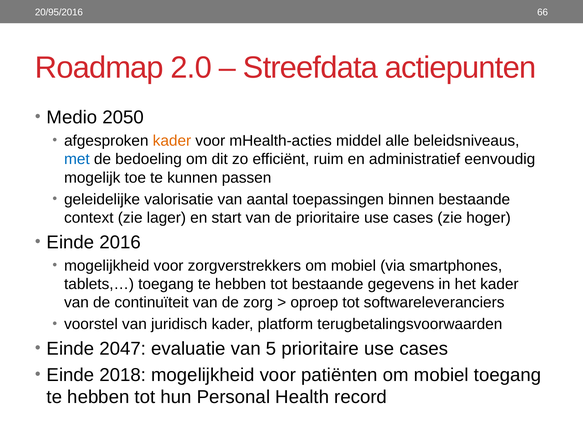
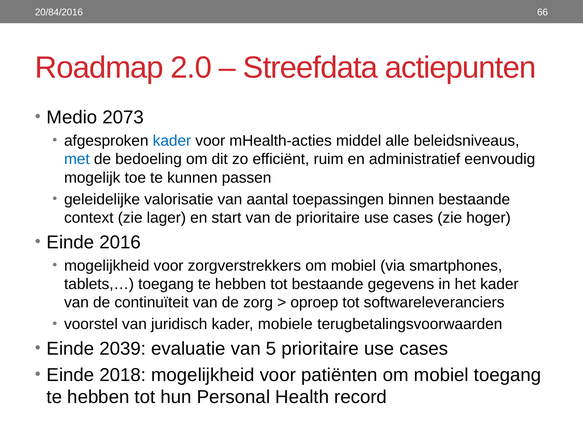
20/95/2016: 20/95/2016 -> 20/84/2016 (59, 12)
2050: 2050 -> 2073 (123, 117)
kader colour: orange -> blue (172, 141)
platform: platform -> mobiele (285, 324)
2047: 2047 -> 2039 (123, 349)
